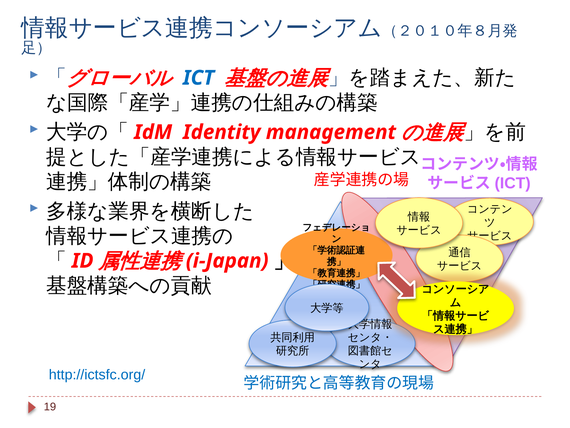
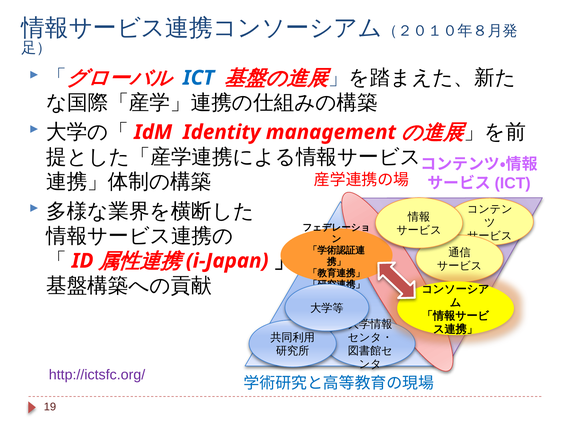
http://ictsfc.org/ colour: blue -> purple (97, 374)
